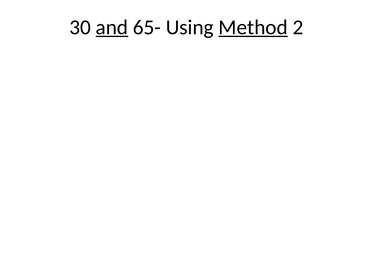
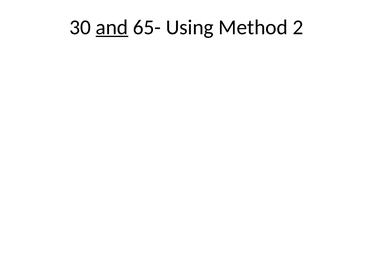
Method underline: present -> none (253, 27)
